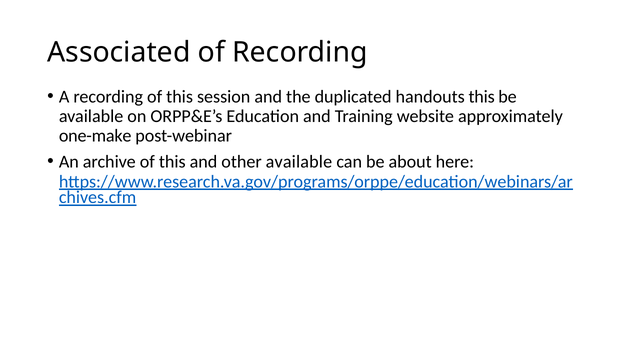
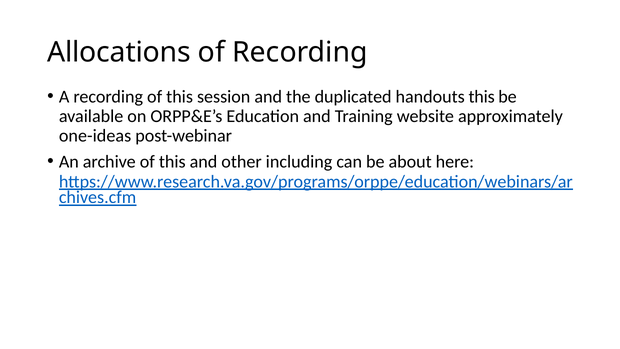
Associated: Associated -> Allocations (119, 52)
one-make: one-make -> one-ideas (95, 136)
other available: available -> including (299, 162)
